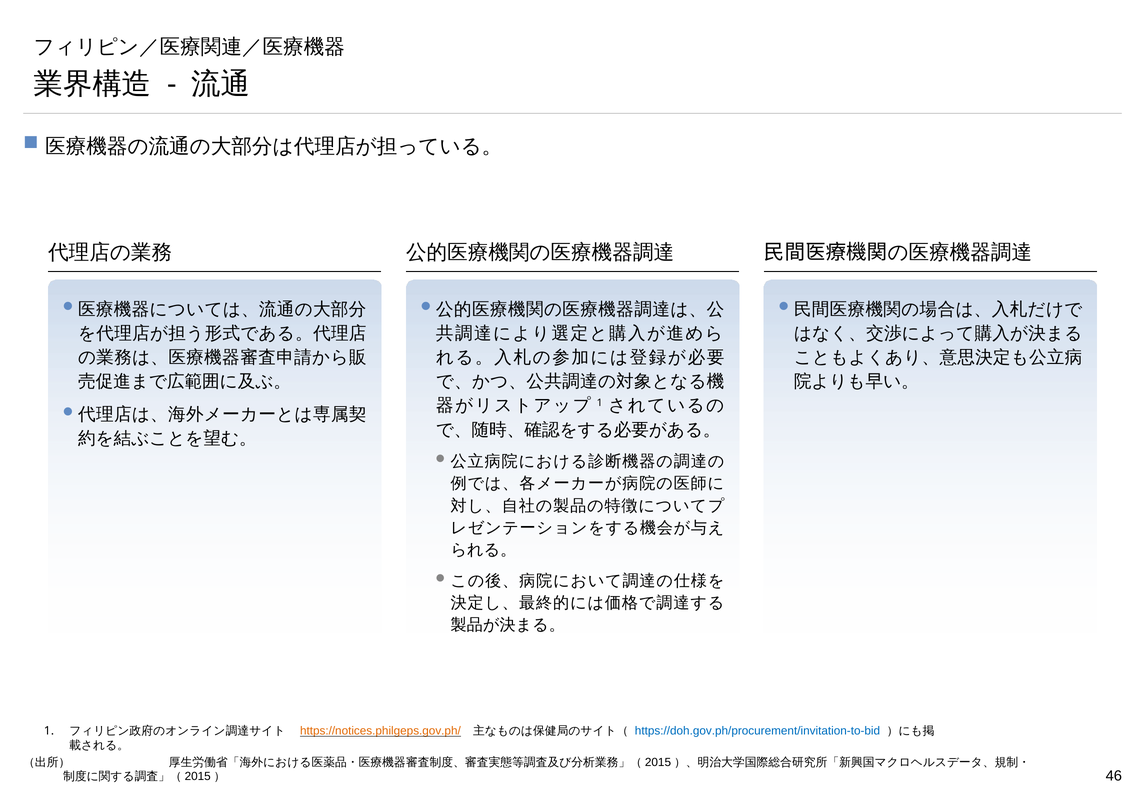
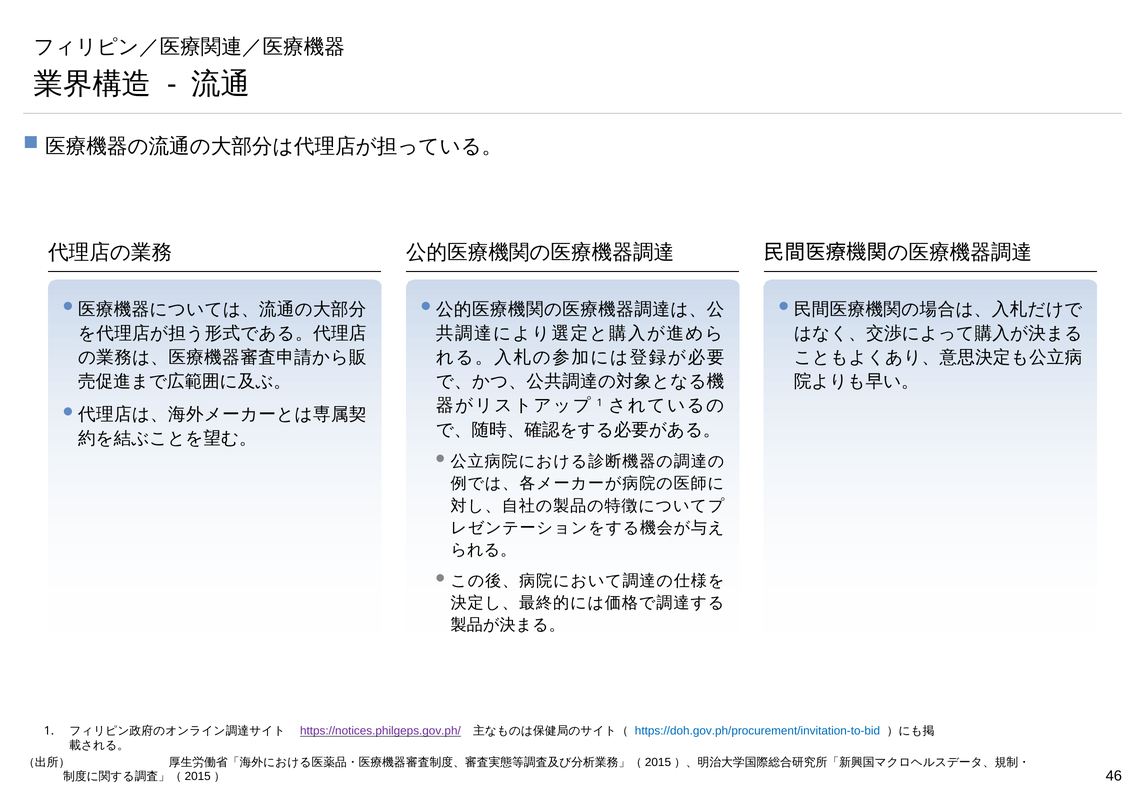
https://notices.philgeps.gov.ph/ colour: orange -> purple (380, 731)
